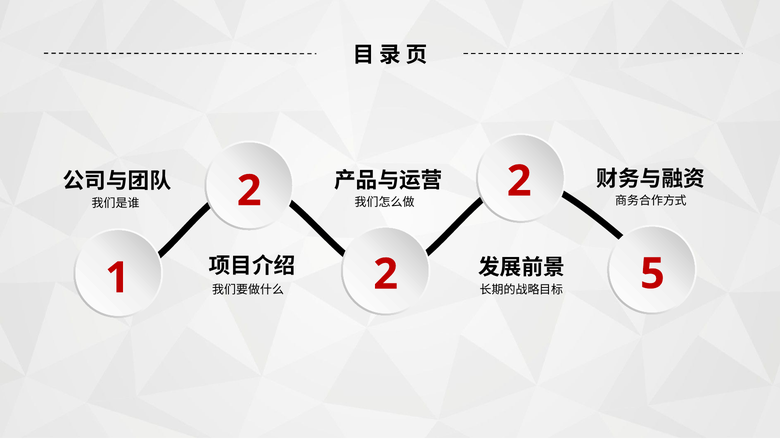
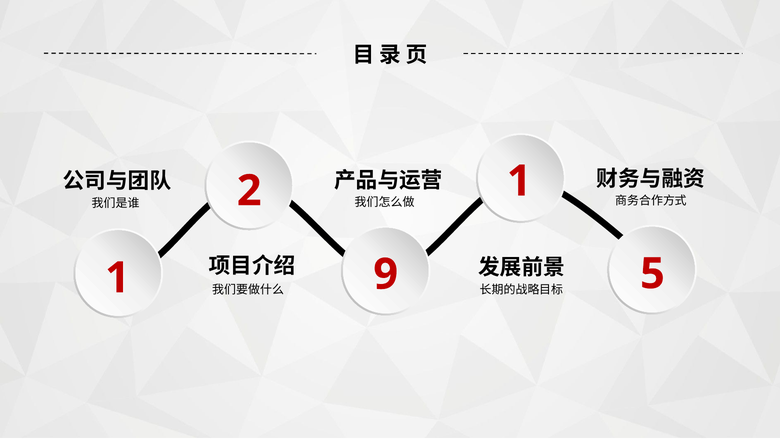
2: 2 -> 1 (519, 181)
1 2: 2 -> 9 (386, 274)
